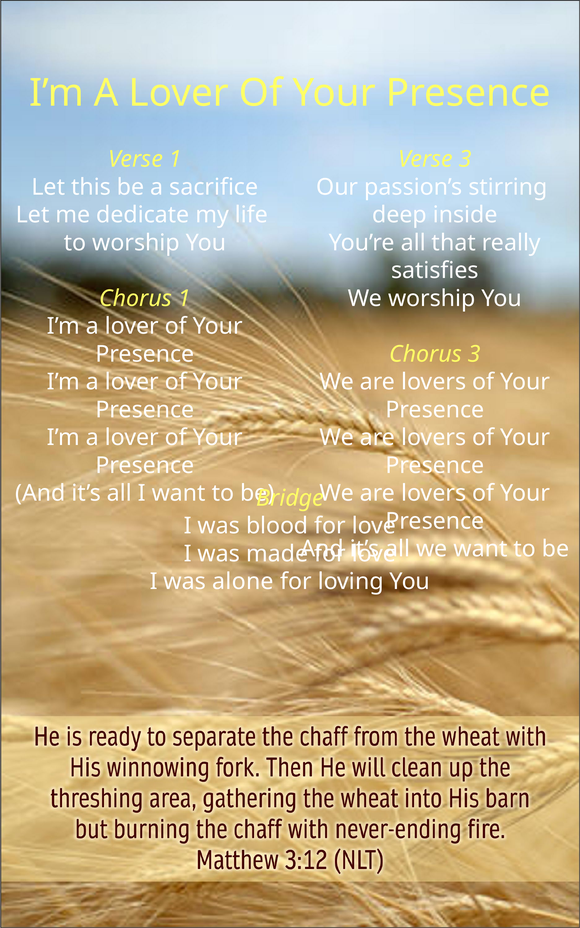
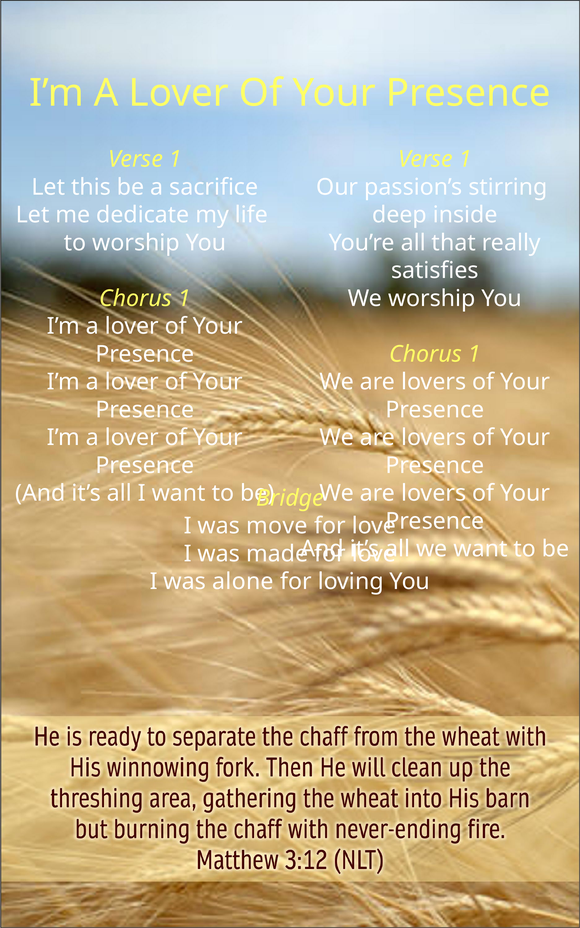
3: 3 -> 1 (465, 159)
3: 3 -> 1 (474, 354)
blood: blood -> move (277, 526)
